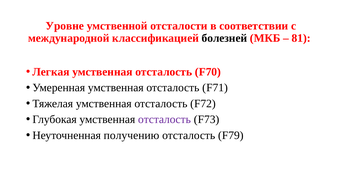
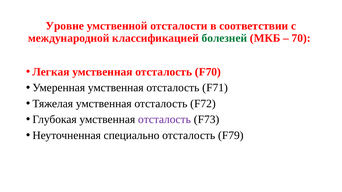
болезней colour: black -> green (224, 38)
81: 81 -> 70 (301, 38)
получению: получению -> специально (132, 136)
